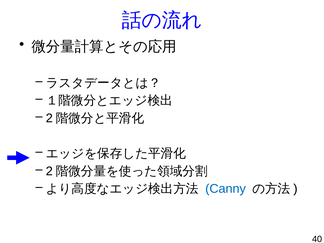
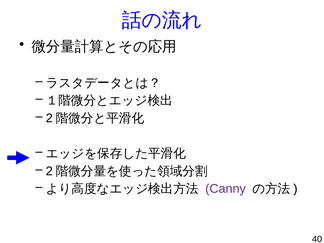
Canny colour: blue -> purple (226, 189)
